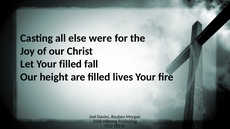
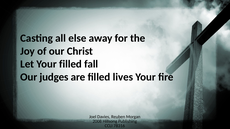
were: were -> away (101, 38)
height: height -> judges (54, 77)
